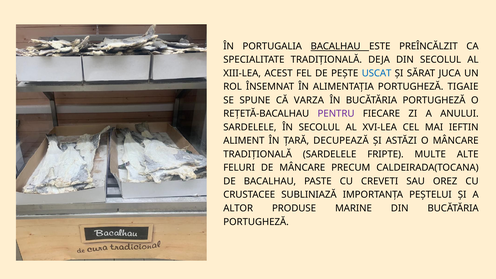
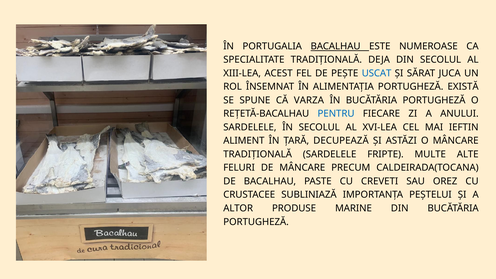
PREÎNCĂLZIT: PREÎNCĂLZIT -> NUMEROASE (428, 46)
TIGAIE: TIGAIE -> EXISTĂ (463, 87)
PENTRU colour: purple -> blue (336, 114)
